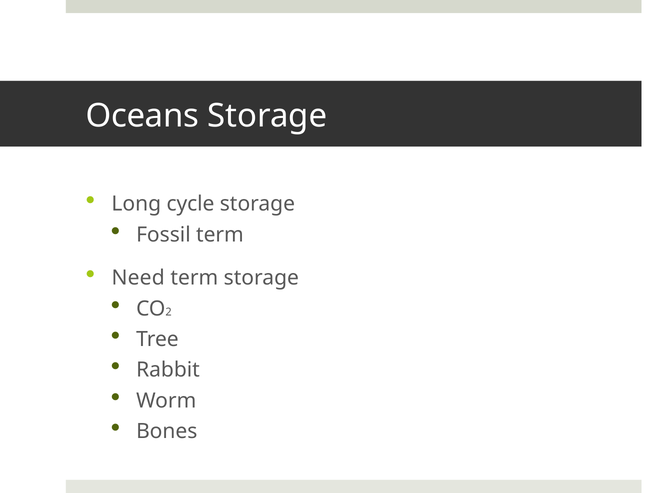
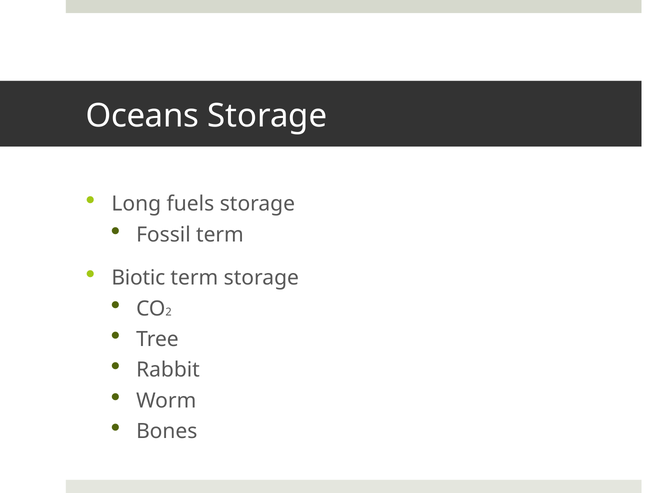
cycle: cycle -> fuels (190, 204)
Need: Need -> Biotic (138, 278)
